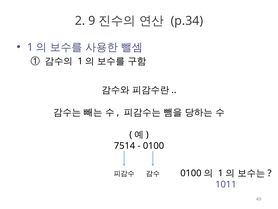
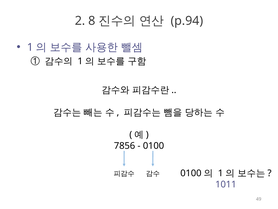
9: 9 -> 8 (92, 21)
p.34: p.34 -> p.94 (187, 21)
7514: 7514 -> 7856 (125, 145)
